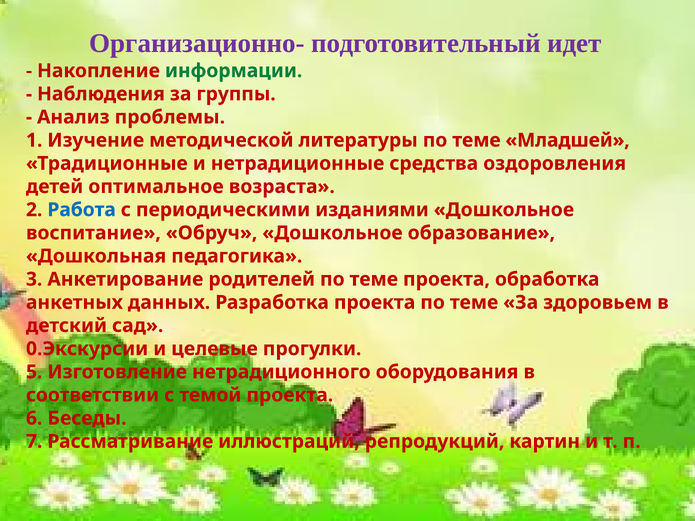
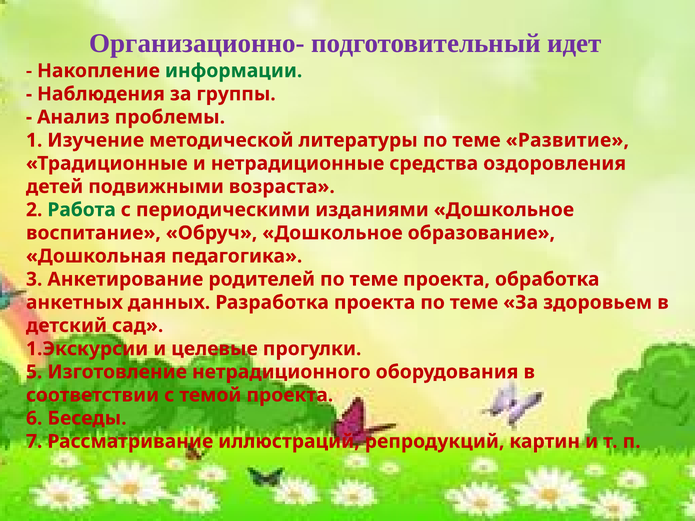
Младшей: Младшей -> Развитие (567, 140)
оптимальное: оптимальное -> подвижными (156, 187)
Работа colour: blue -> green (82, 210)
0.Экскурсии: 0.Экскурсии -> 1.Экскурсии (87, 349)
